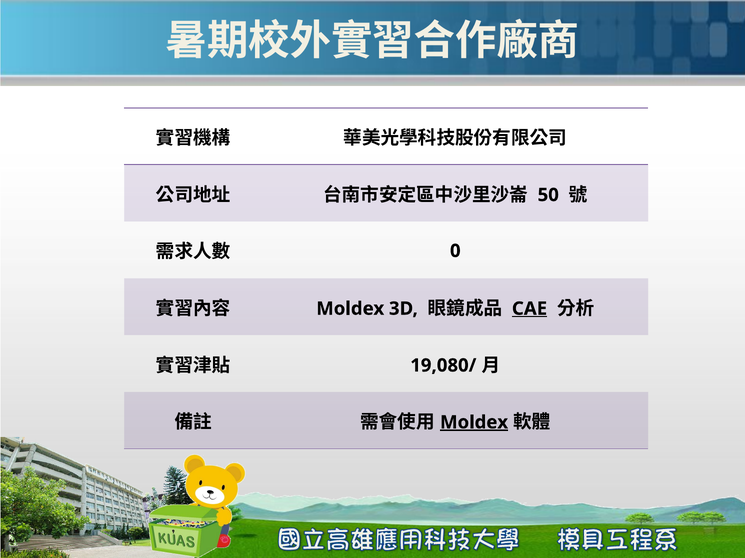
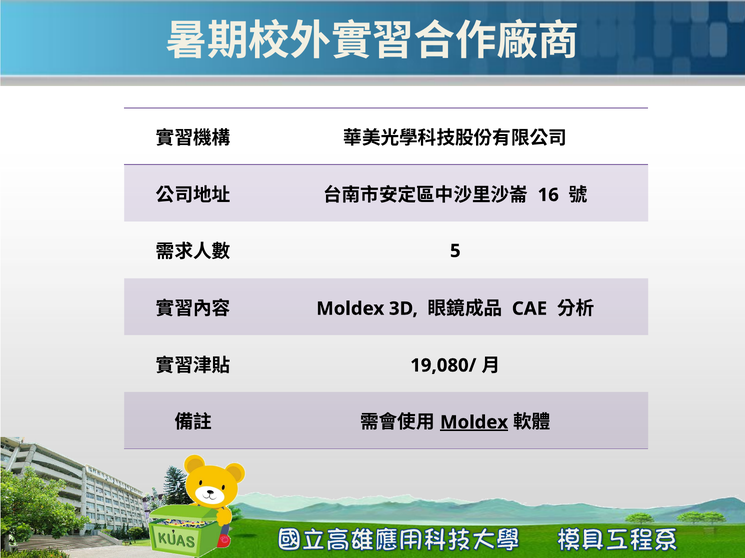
50: 50 -> 16 (548, 195)
0: 0 -> 5 (455, 251)
CAE underline: present -> none (530, 309)
